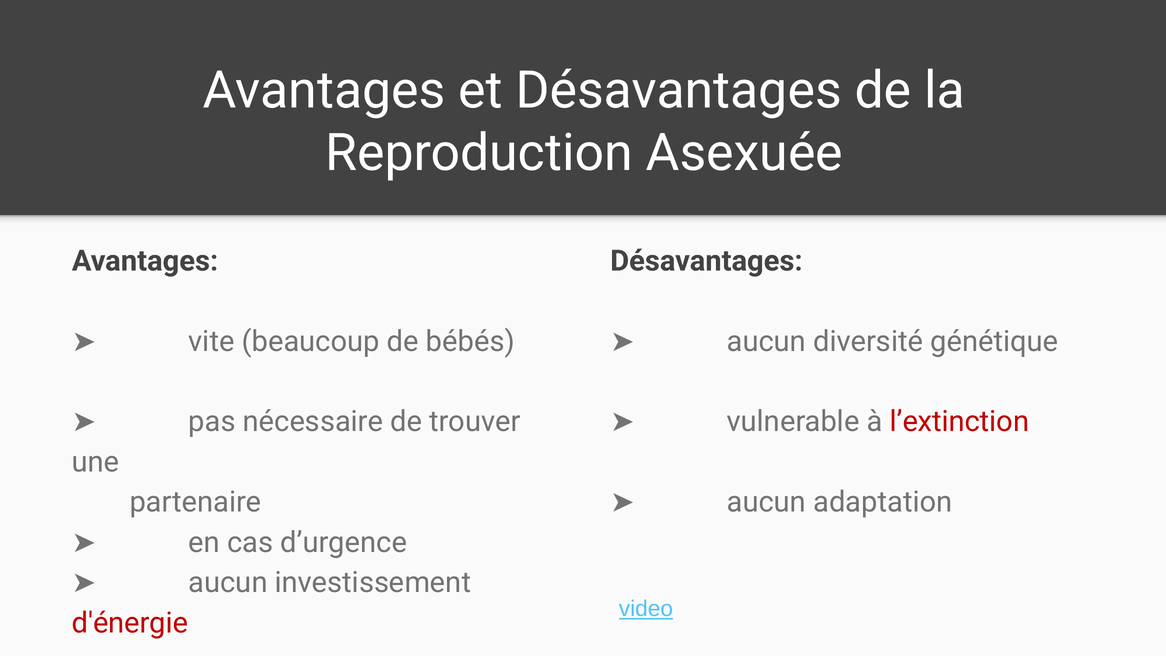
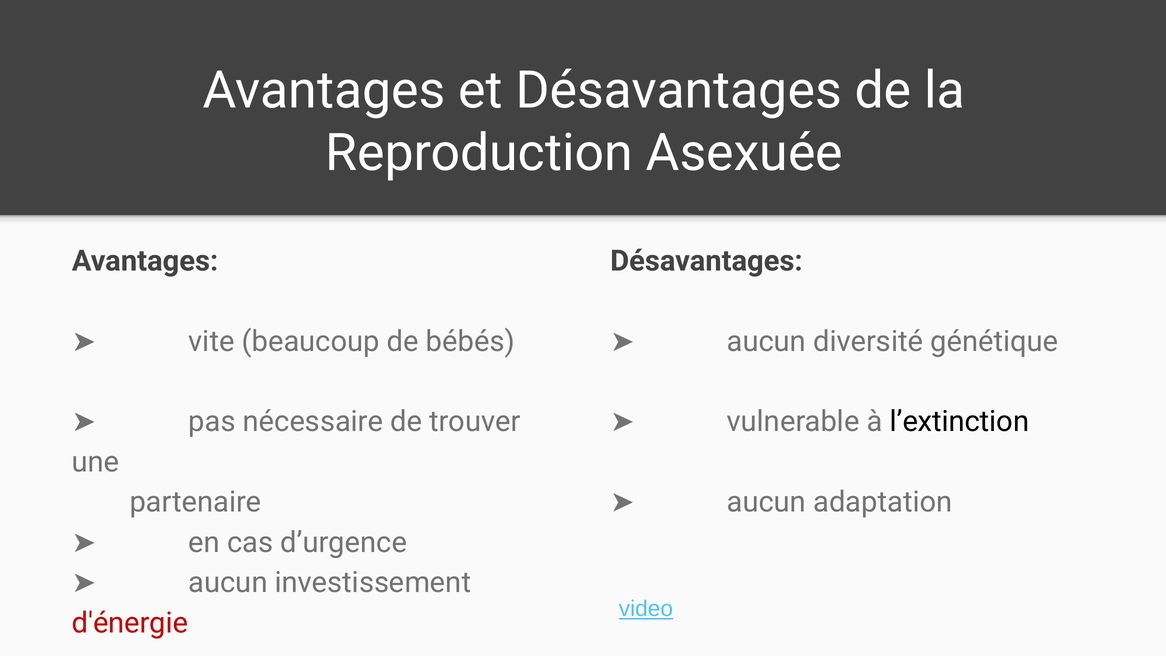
l’extinction colour: red -> black (959, 422)
